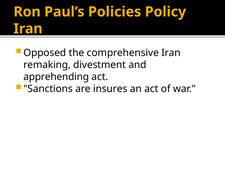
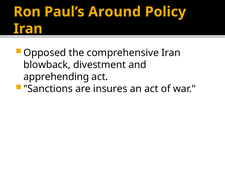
Policies: Policies -> Around (115, 12)
remaking: remaking -> blowback (47, 65)
